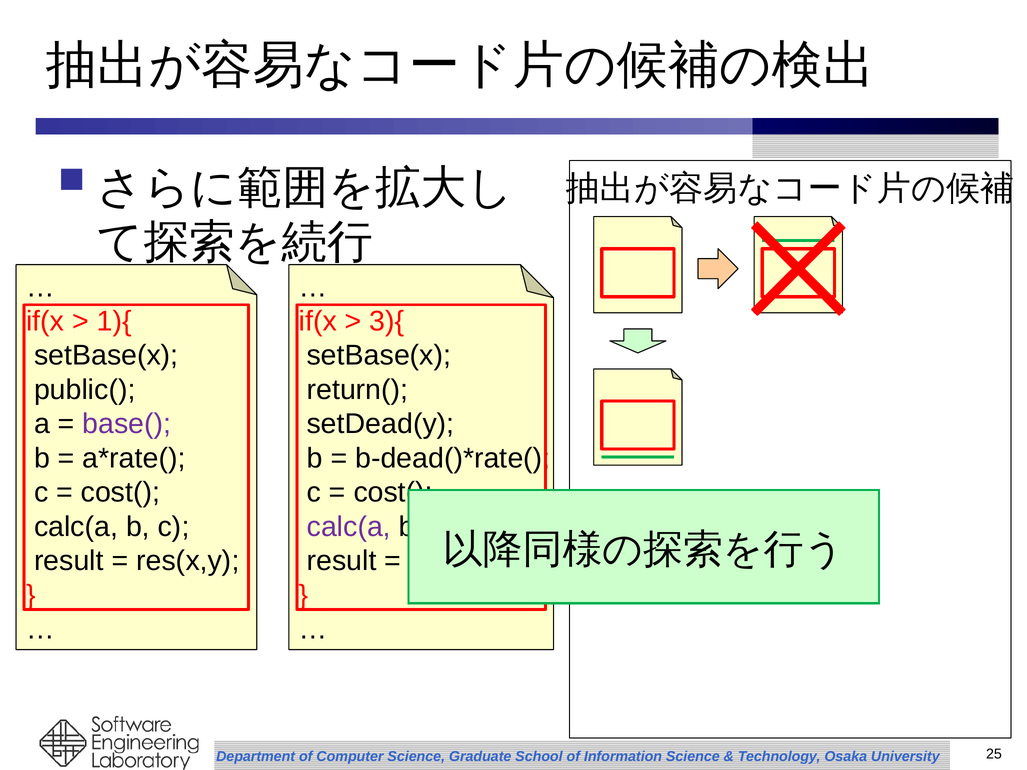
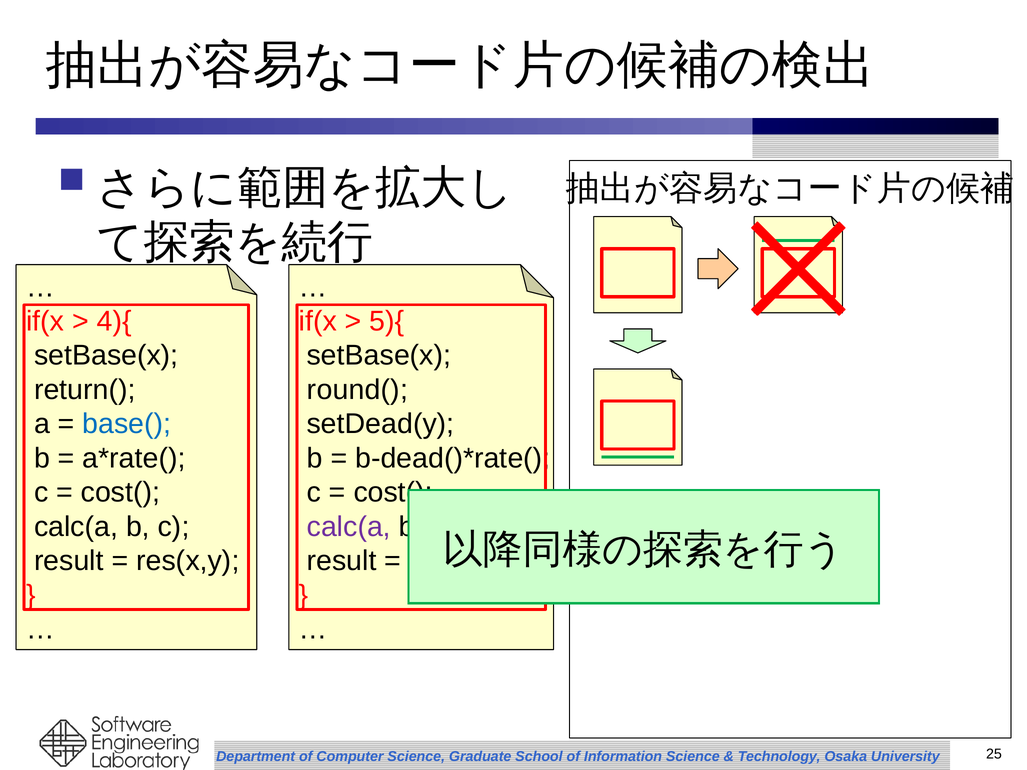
1){: 1){ -> 4){ (114, 321)
3){: 3){ -> 5){ (387, 321)
public(: public( -> return( (85, 390)
return(: return( -> round( (357, 390)
base( colour: purple -> blue (127, 424)
